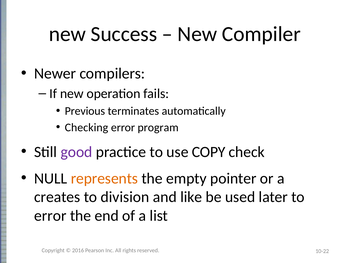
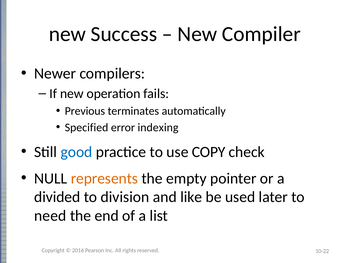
Checking: Checking -> Specified (87, 127)
program: program -> indexing (158, 127)
good colour: purple -> blue (76, 152)
creates: creates -> divided (57, 197)
error: error -> need (50, 215)
